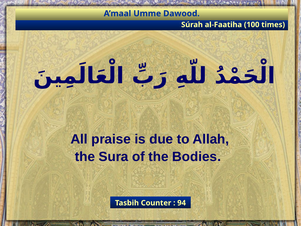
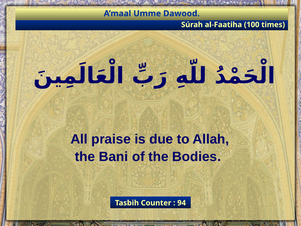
Sura: Sura -> Bani (113, 156)
